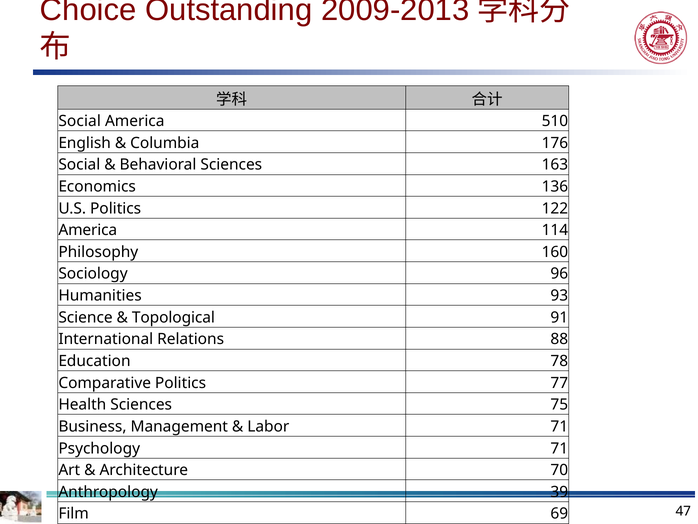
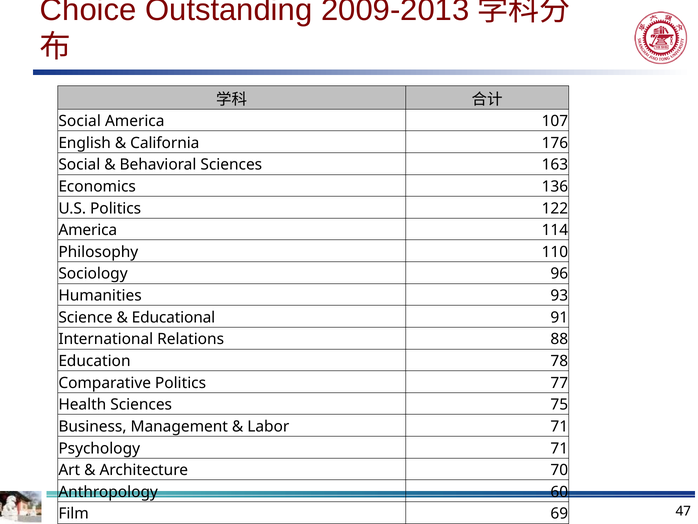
510: 510 -> 107 (555, 121)
Columbia: Columbia -> California (165, 143)
160: 160 -> 110 (555, 252)
Topological: Topological -> Educational (173, 317)
39: 39 -> 60 (559, 492)
